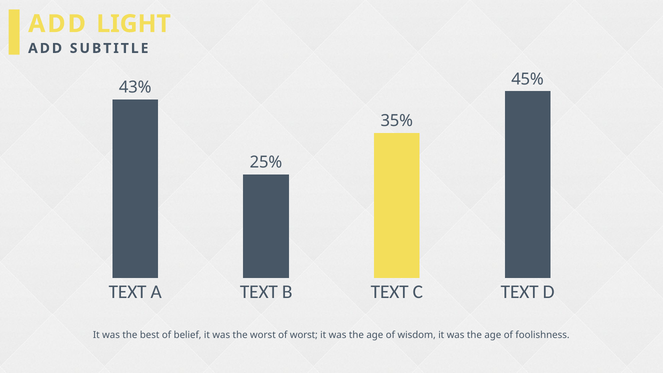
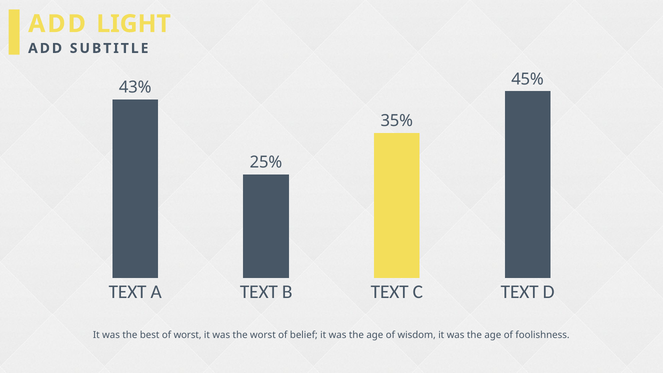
of belief: belief -> worst (188, 335)
of worst: worst -> belief (304, 335)
